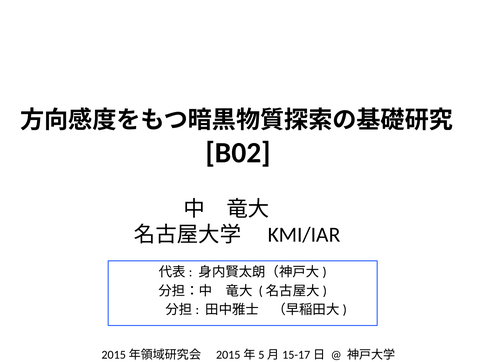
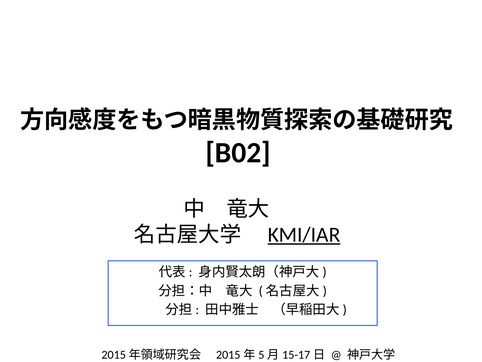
KMI/IAR underline: none -> present (304, 235)
